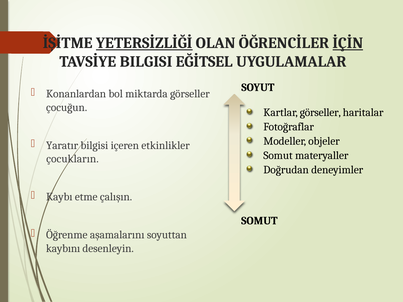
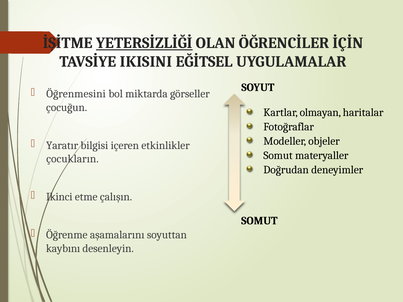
İÇİN underline: present -> none (348, 43)
TAVSİYE BILGISI: BILGISI -> IKISINI (146, 62)
Konanlardan: Konanlardan -> Öğrenmesini (76, 94)
Kartlar görseller: görseller -> olmayan (320, 113)
Kaybı: Kaybı -> Ikinci (59, 197)
